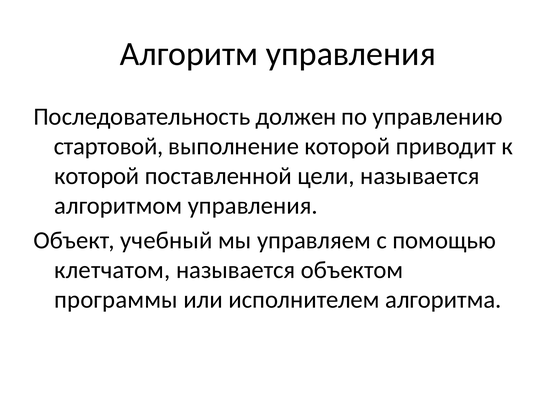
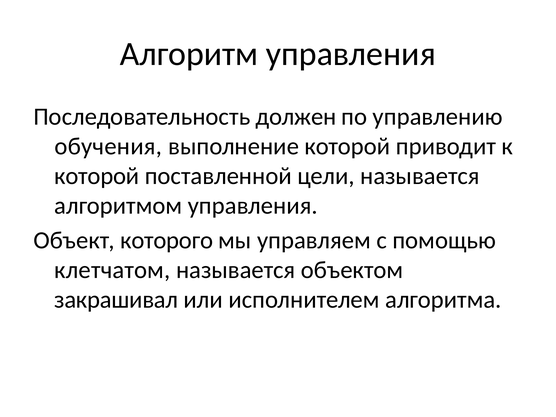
стартовой: стартовой -> обучения (108, 146)
учебный: учебный -> которого (167, 240)
программы: программы -> закрашивал (116, 300)
